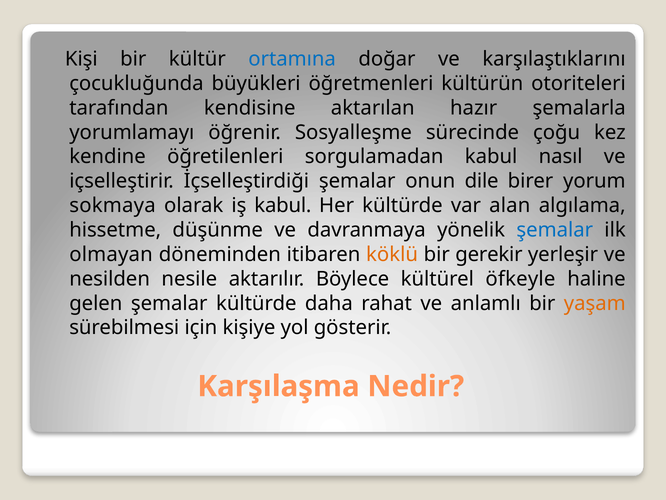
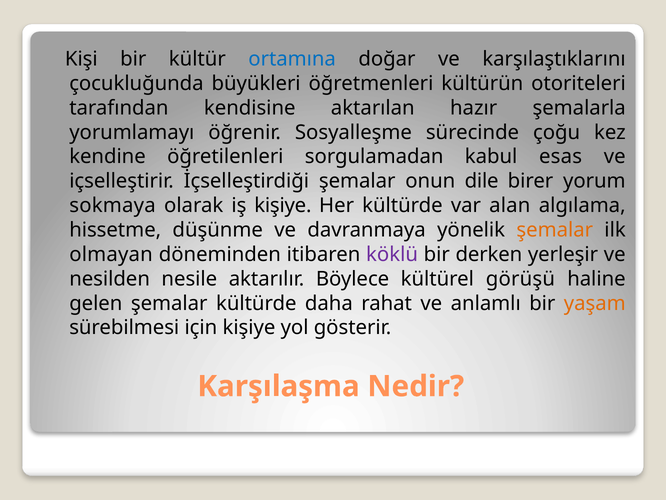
nasıl: nasıl -> esas (561, 157)
iş kabul: kabul -> kişiye (283, 205)
şemalar colour: blue -> orange (555, 230)
köklü colour: orange -> purple (392, 254)
gerekir: gerekir -> derken (489, 254)
öfkeyle: öfkeyle -> görüşü (520, 279)
